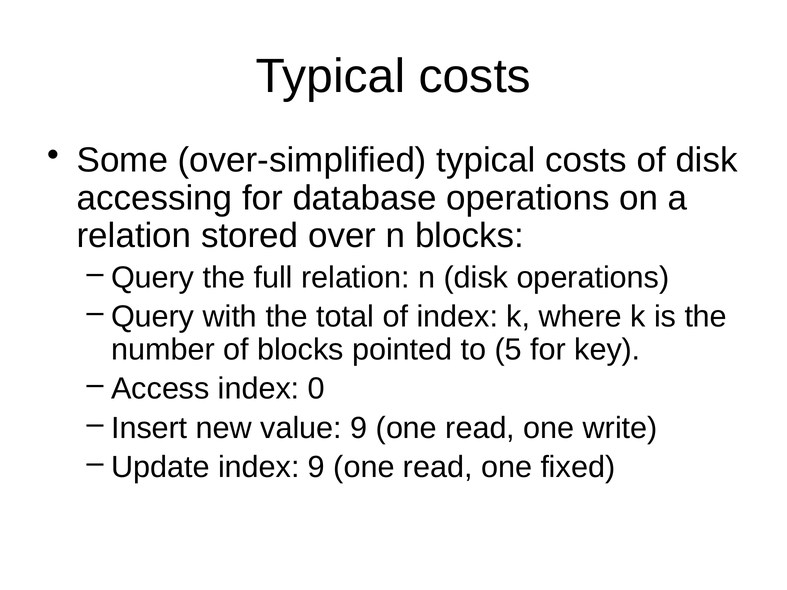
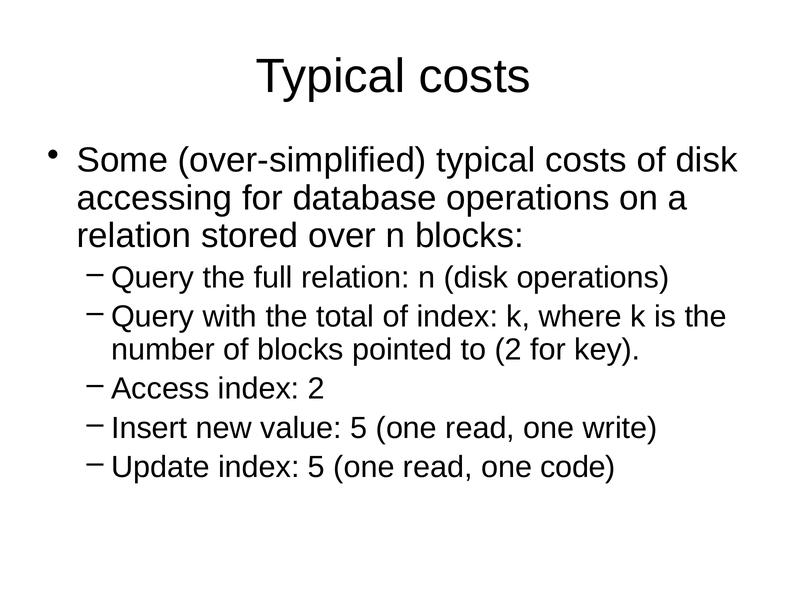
to 5: 5 -> 2 (508, 350)
index 0: 0 -> 2 (316, 389)
value 9: 9 -> 5 (359, 428)
index 9: 9 -> 5 (316, 467)
fixed: fixed -> code (578, 467)
